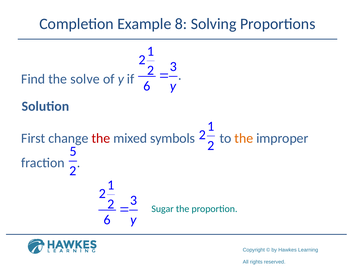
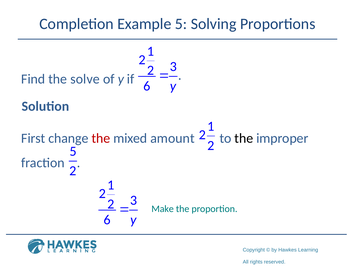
Example 8: 8 -> 5 (181, 24)
symbols: symbols -> amount (172, 138)
the colour: orange -> black (244, 138)
Sugar: Sugar -> Make (163, 208)
